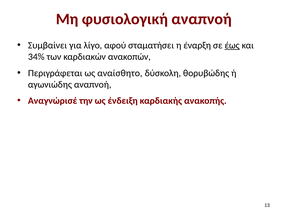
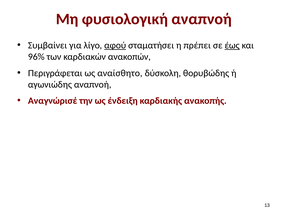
αφού underline: none -> present (115, 45)
έναρξη: έναρξη -> πρέπει (197, 45)
34%: 34% -> 96% (36, 57)
